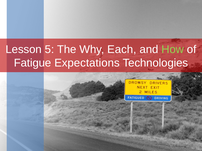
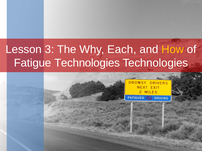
5: 5 -> 3 (49, 50)
How colour: light green -> yellow (173, 50)
Fatigue Expectations: Expectations -> Technologies (87, 63)
